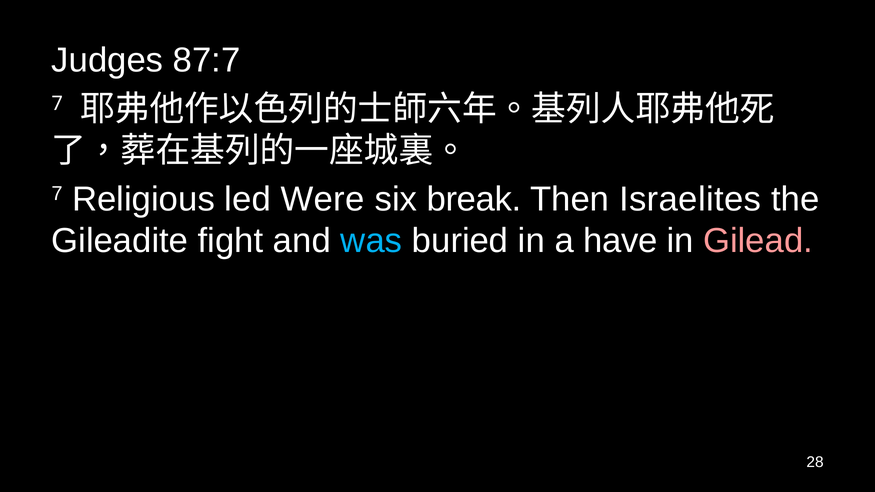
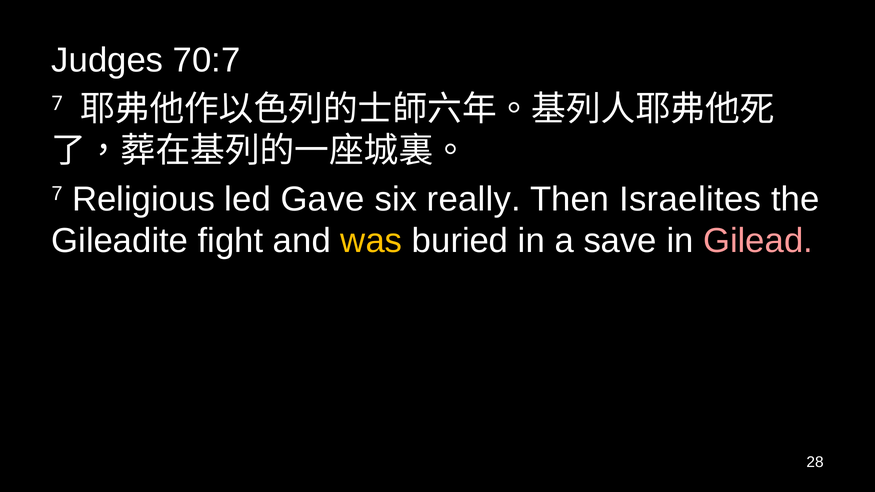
87:7: 87:7 -> 70:7 (207, 60)
Were: Were -> Gave (323, 199)
break: break -> really (474, 199)
was colour: light blue -> yellow (371, 241)
have: have -> save (620, 241)
